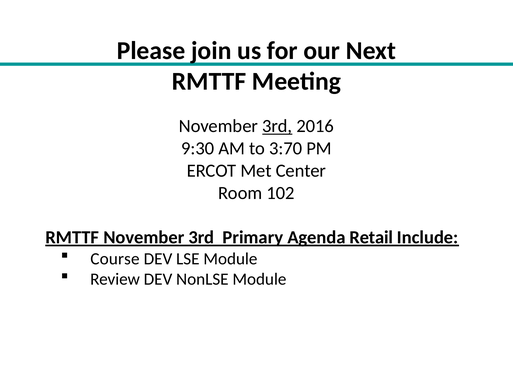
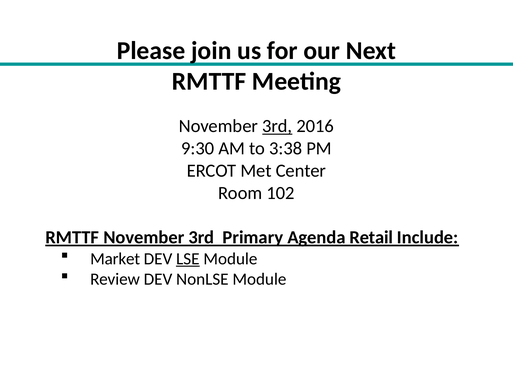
3:70: 3:70 -> 3:38 (286, 148)
Course: Course -> Market (115, 259)
LSE underline: none -> present (188, 259)
